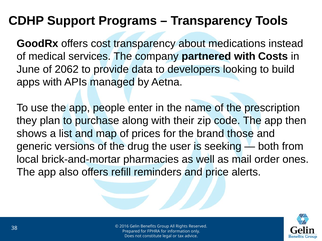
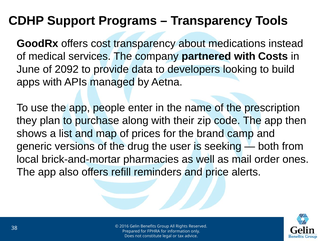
2062: 2062 -> 2092 (67, 69)
those: those -> camp (240, 134)
